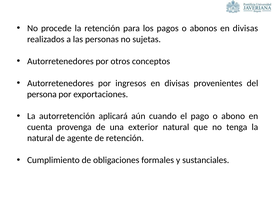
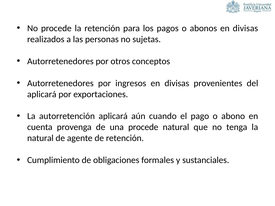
persona: persona -> aplicará (42, 94)
una exterior: exterior -> procede (143, 127)
